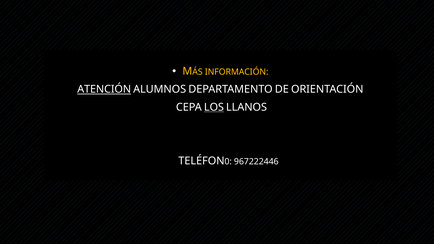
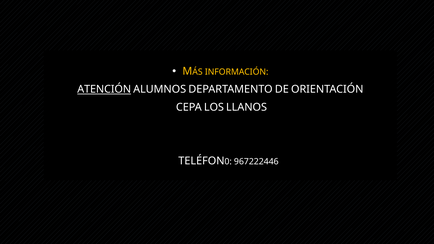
LOS underline: present -> none (214, 107)
